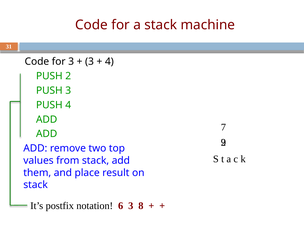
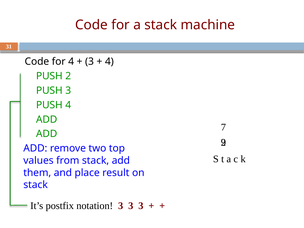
for 3: 3 -> 4 (71, 61)
notation 6: 6 -> 3 (121, 206)
8: 8 -> 3 (141, 206)
